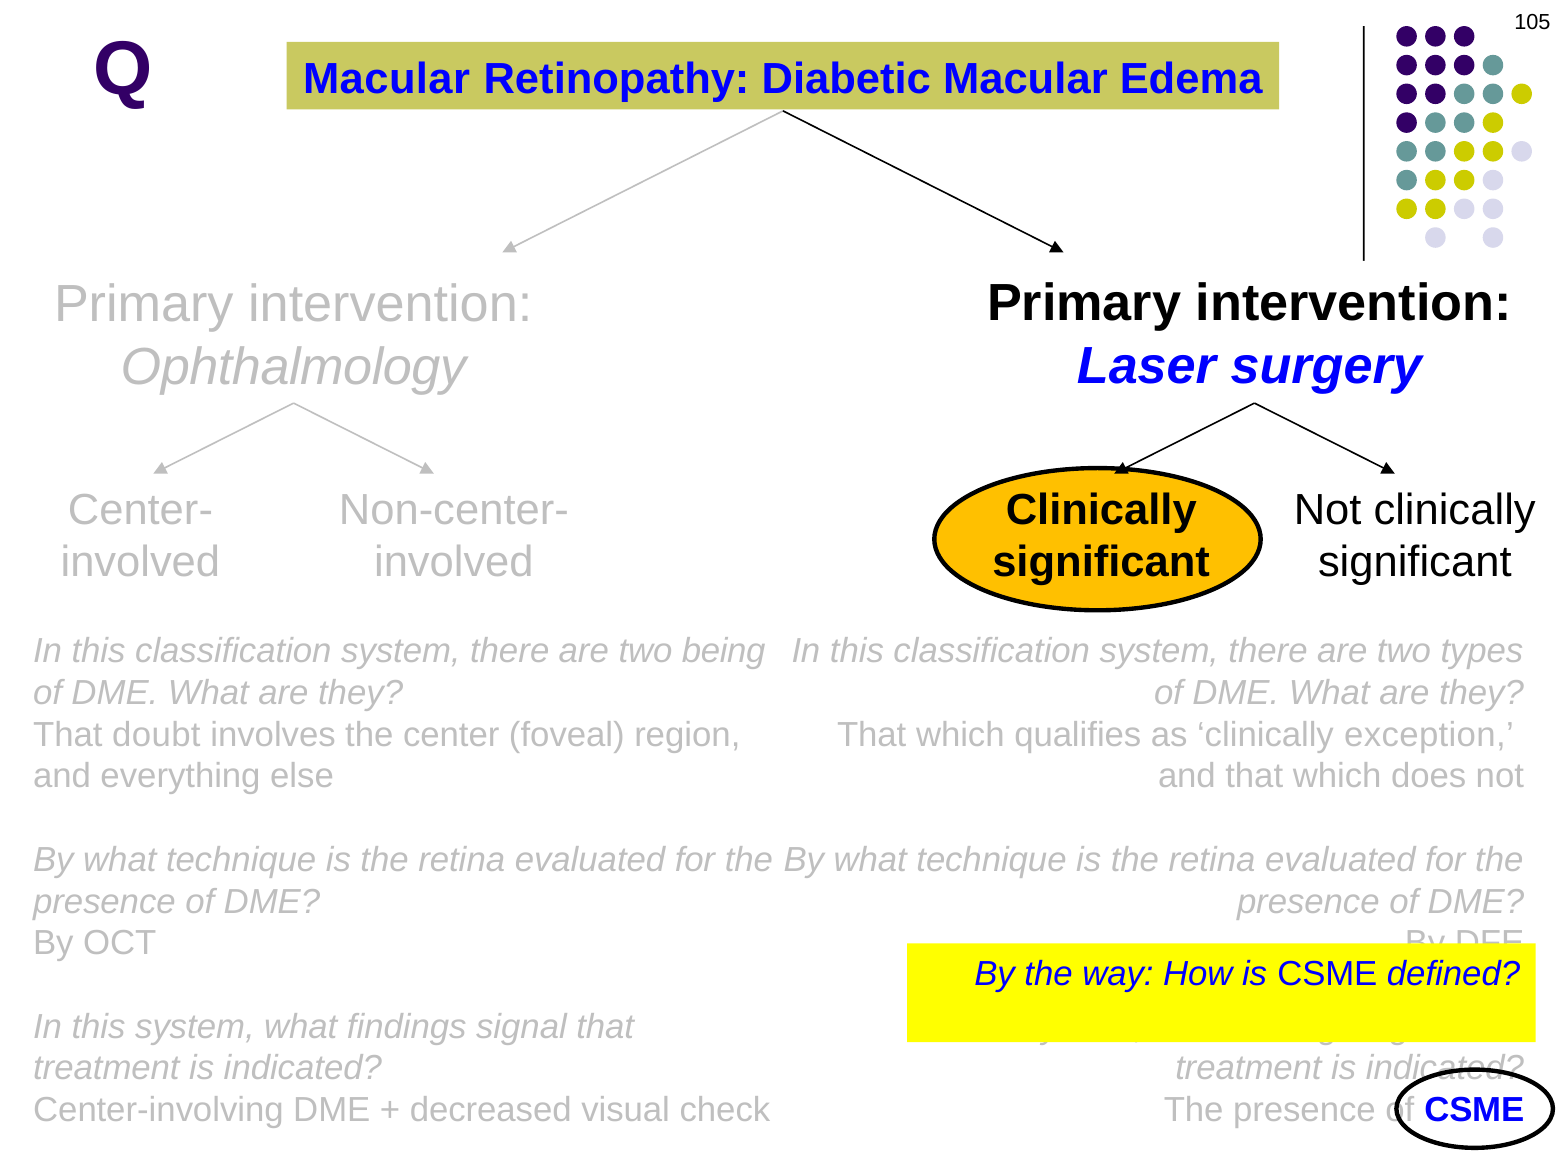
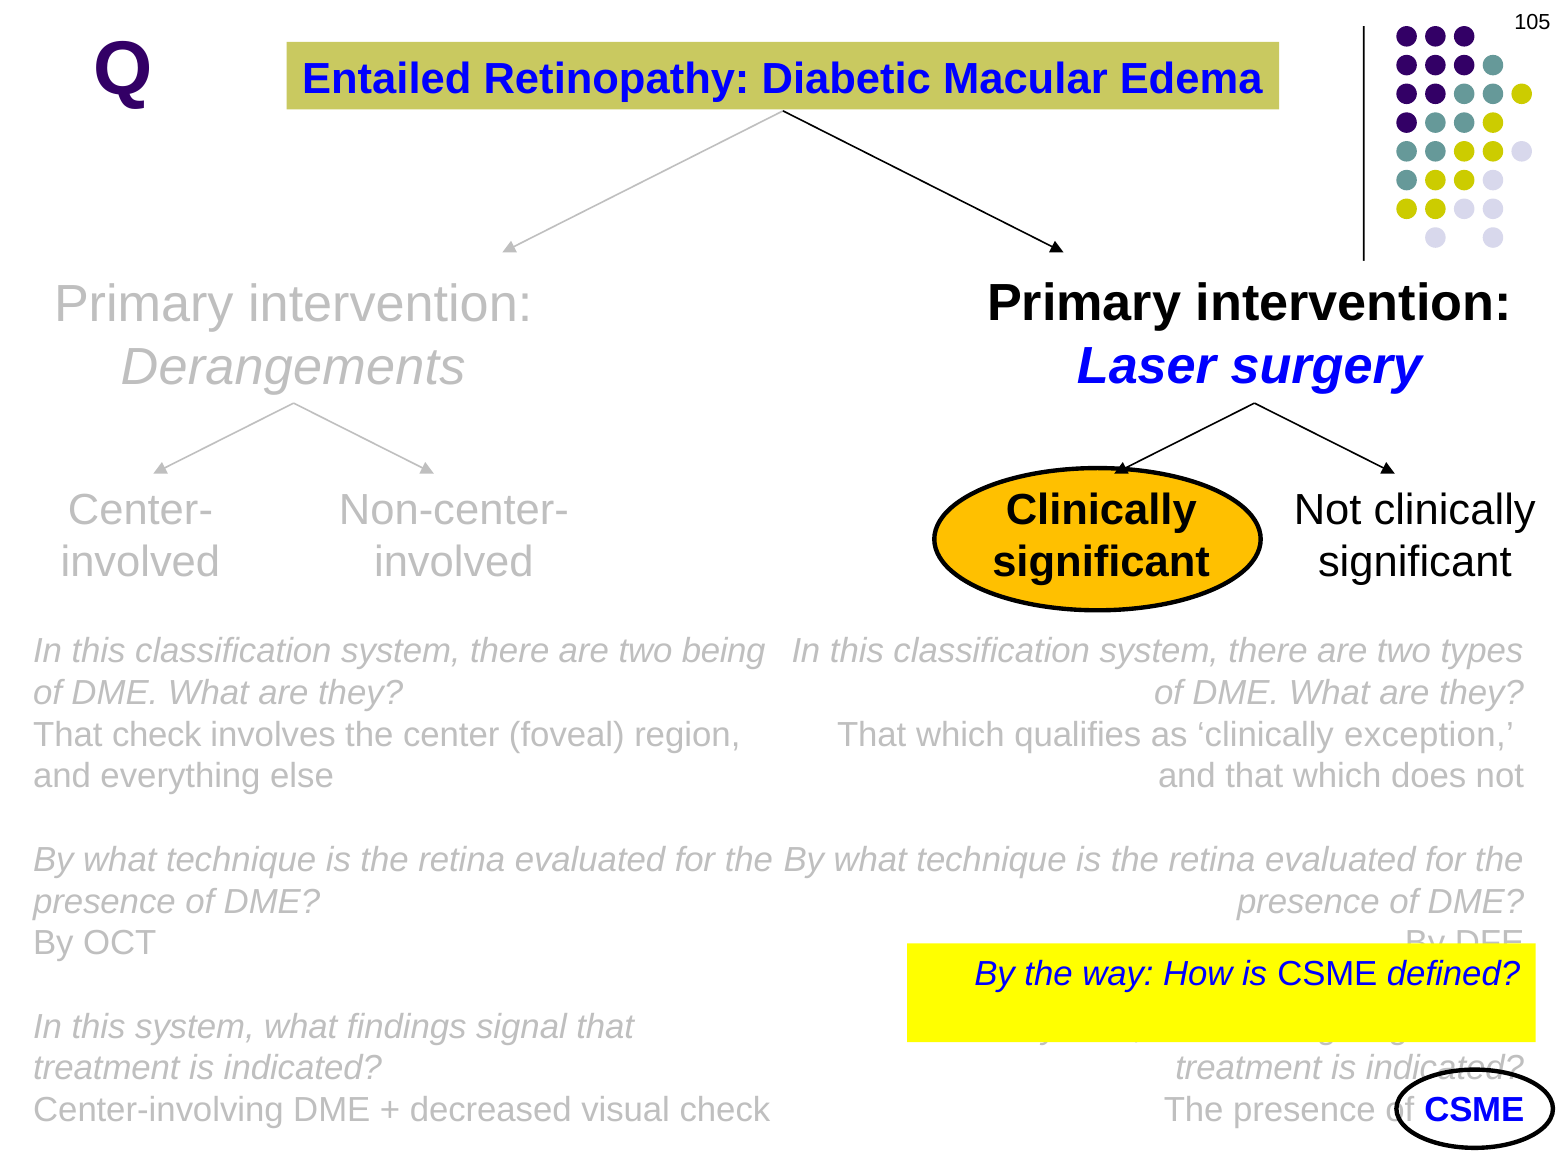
Q Macular: Macular -> Entailed (387, 79)
Ophthalmology: Ophthalmology -> Derangements (293, 367)
That doubt: doubt -> check (157, 735)
